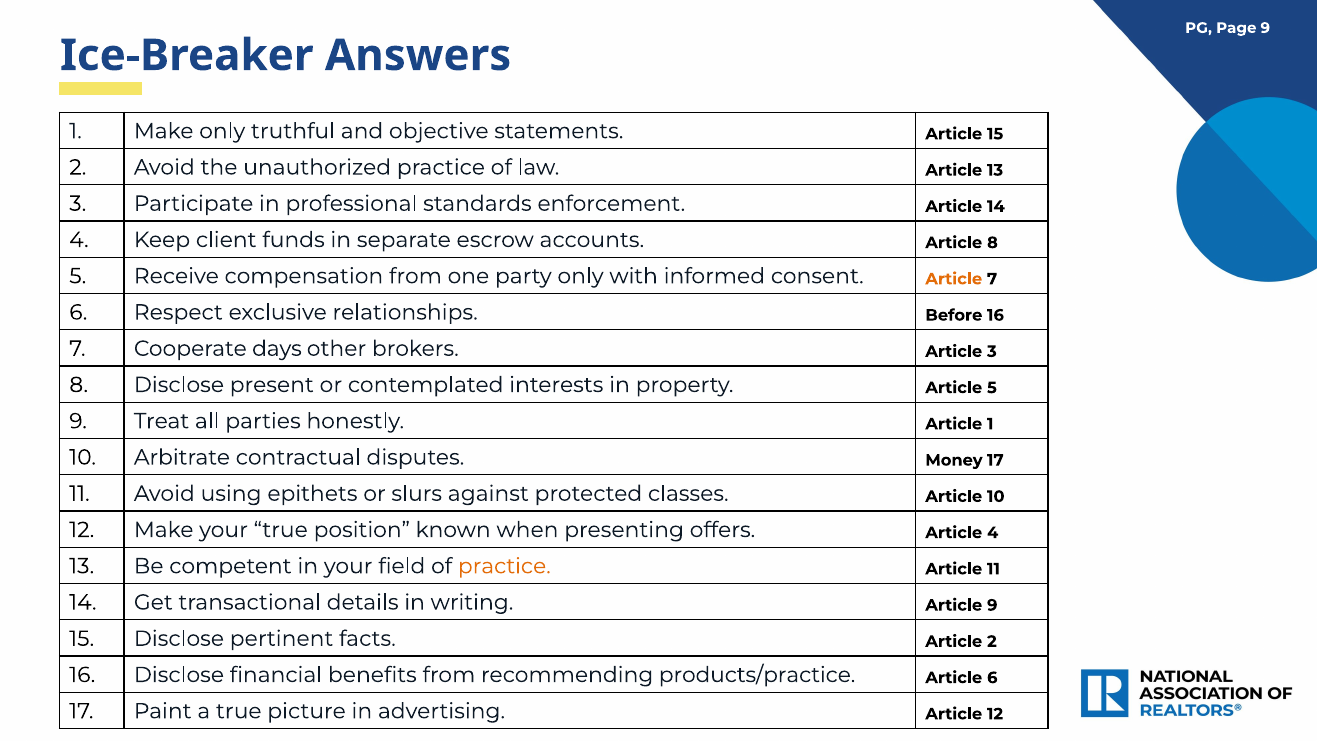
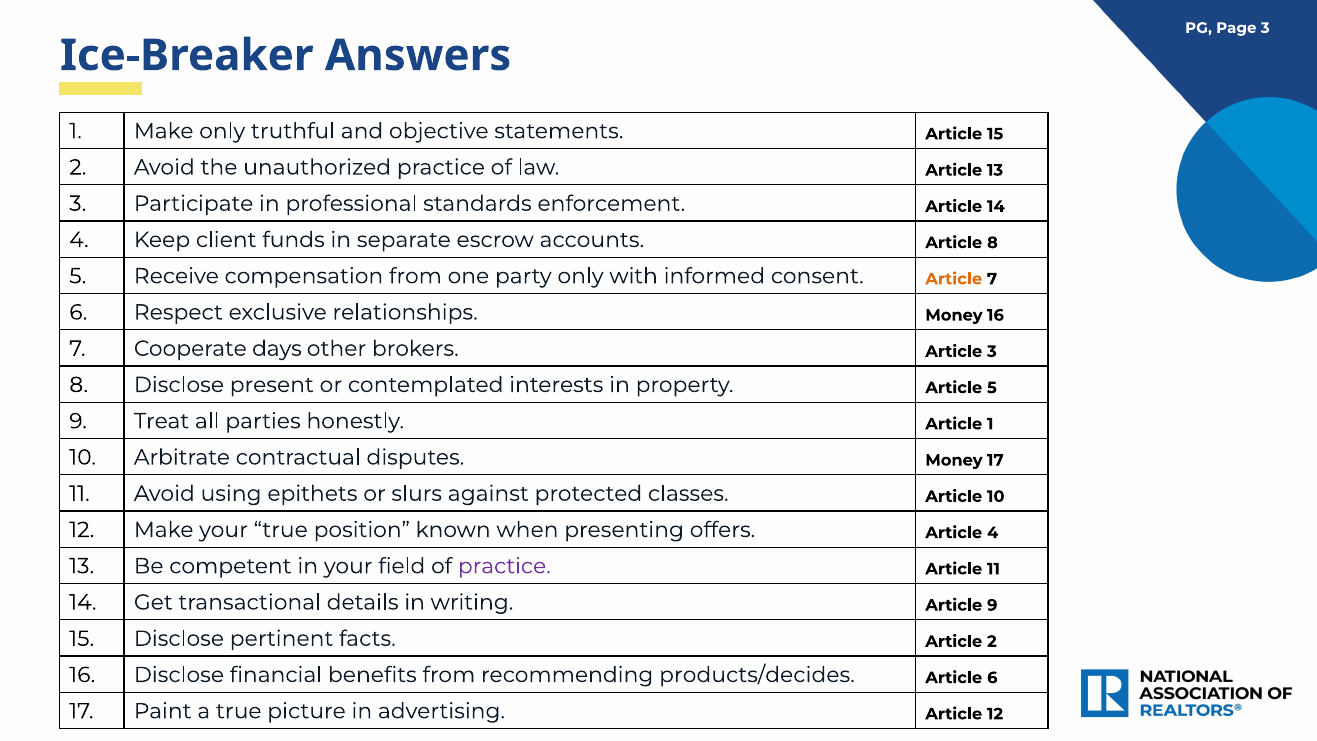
Page 9: 9 -> 3 (1265, 28)
relationships Before: Before -> Money (954, 315)
practice colour: orange -> purple (504, 566)
products/practice: products/practice -> products/decides (757, 675)
